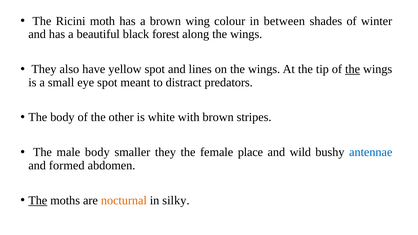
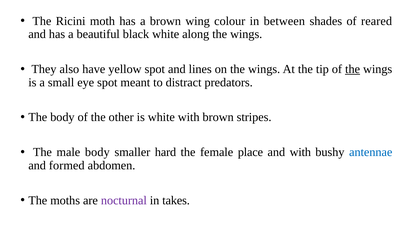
winter: winter -> reared (377, 21)
black forest: forest -> white (166, 34)
smaller they: they -> hard (166, 152)
and wild: wild -> with (300, 152)
The underline: present -> none (38, 200)
nocturnal colour: orange -> purple (124, 200)
silky: silky -> takes (176, 200)
